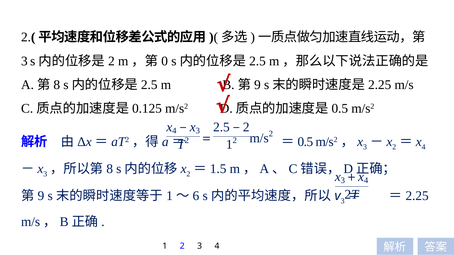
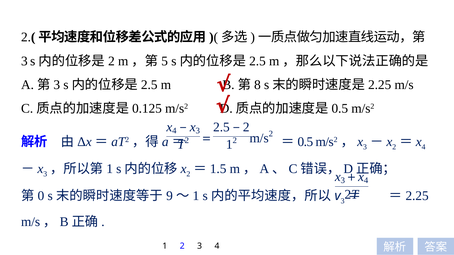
0: 0 -> 5 (165, 61)
8: 8 -> 3 (57, 85)
9: 9 -> 8 (257, 85)
8: 8 -> 1 (110, 169)
9: 9 -> 0 (41, 196)
1: 1 -> 9 (170, 196)
6: 6 -> 1 (196, 196)
